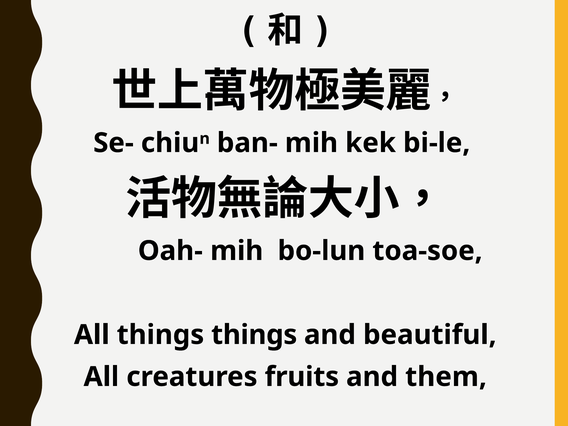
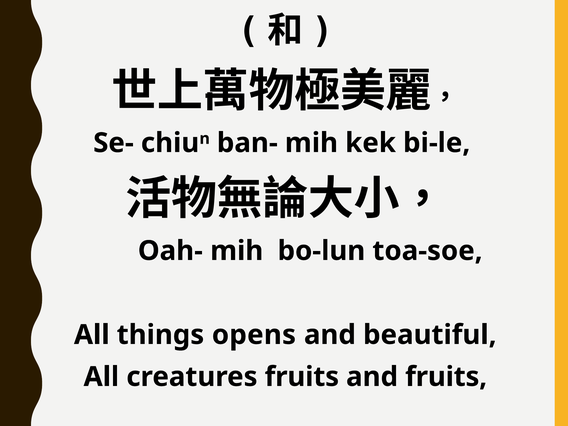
things things: things -> opens (254, 335)
and them: them -> fruits (446, 377)
